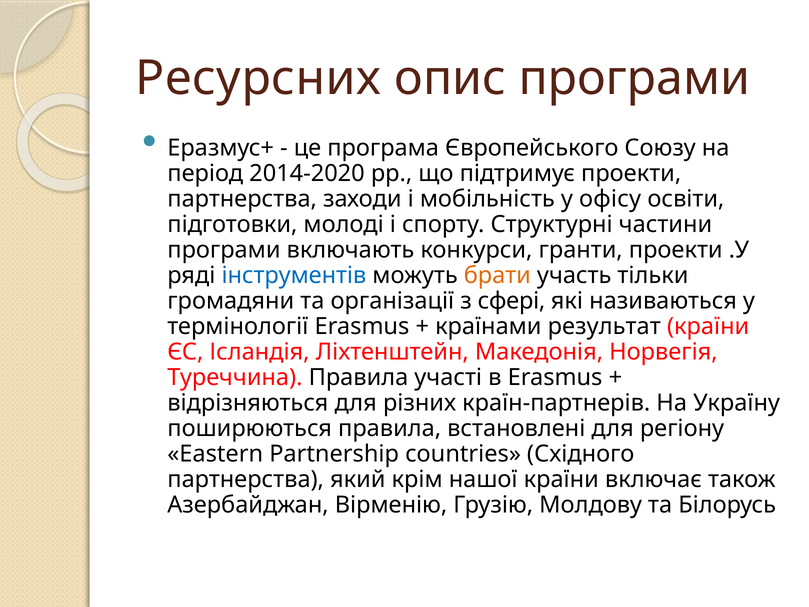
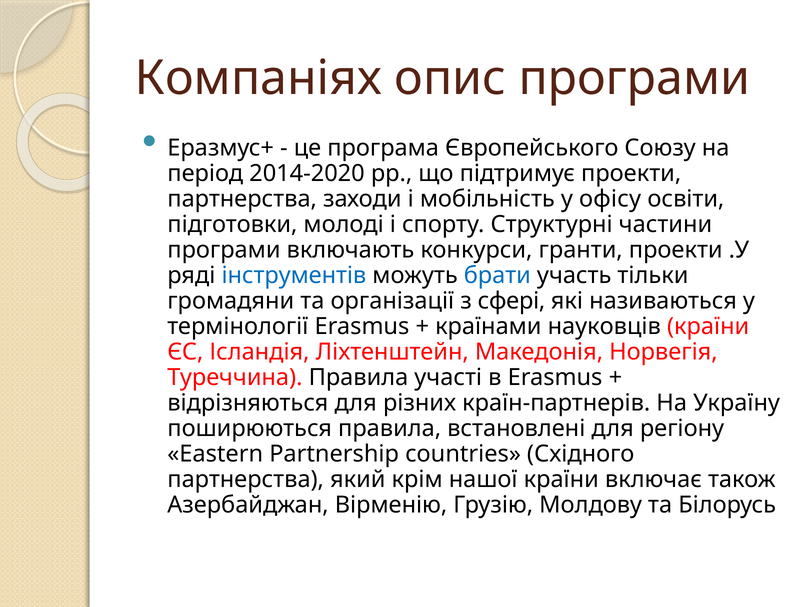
Ресурсних: Ресурсних -> Компаніях (258, 78)
брати colour: orange -> blue (497, 275)
результат: результат -> науковців (604, 326)
